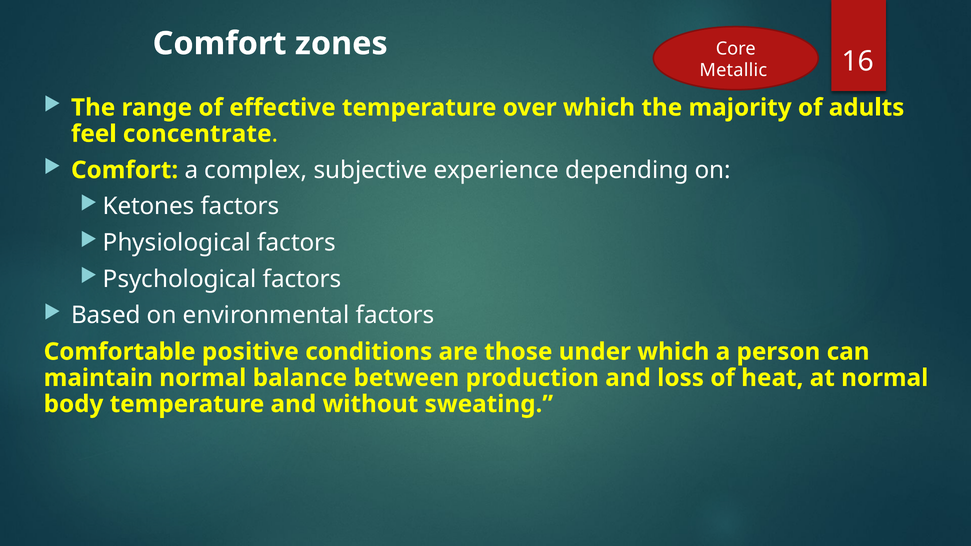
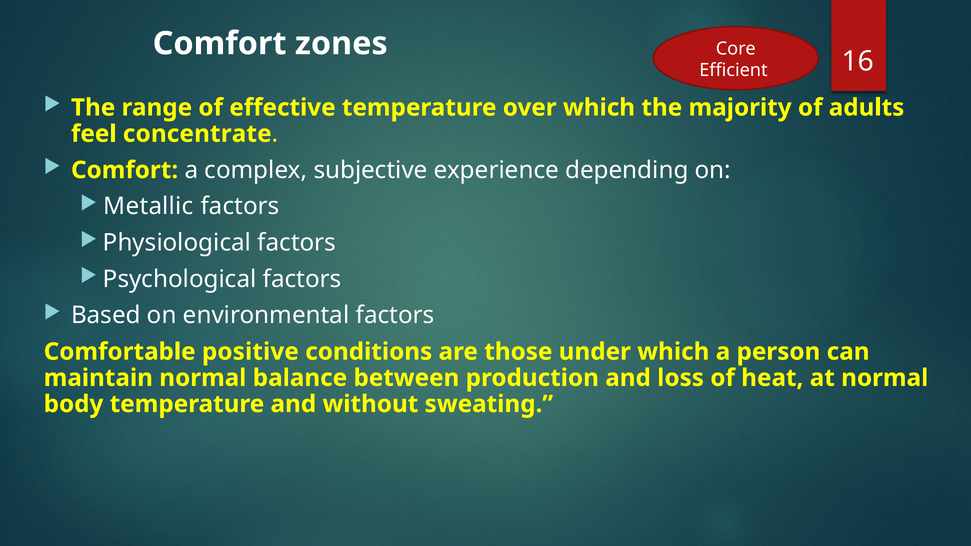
Metallic: Metallic -> Efficient (733, 70)
Ketones: Ketones -> Metallic (148, 207)
